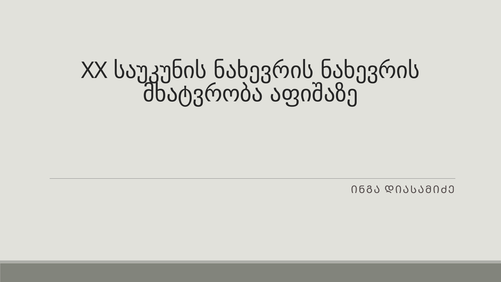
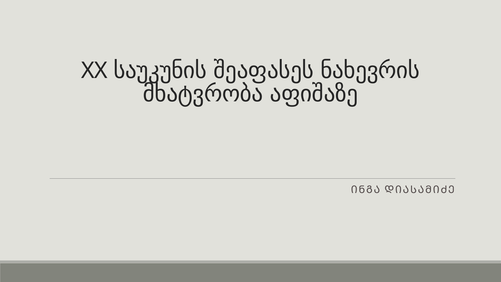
საუკუნის ნახევრის: ნახევრის -> შეაფასეს (264, 70)
